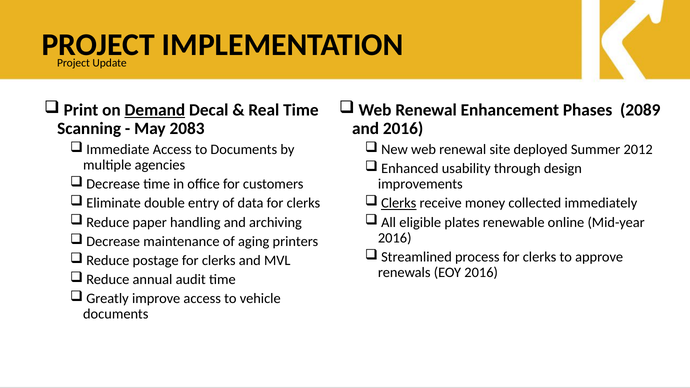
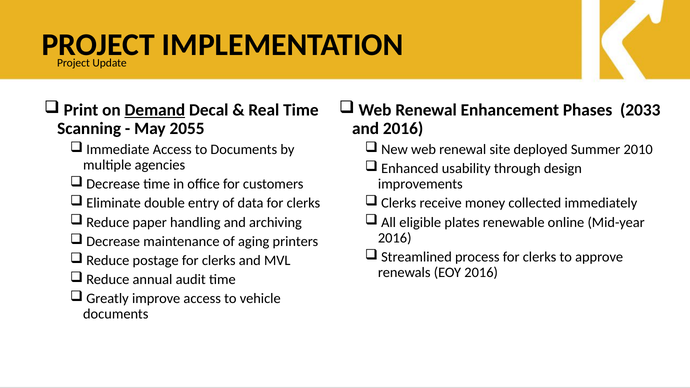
2089: 2089 -> 2033 (640, 110)
2083: 2083 -> 2055 (187, 129)
2012: 2012 -> 2010 (638, 150)
Clerks underline: present -> none (399, 203)
